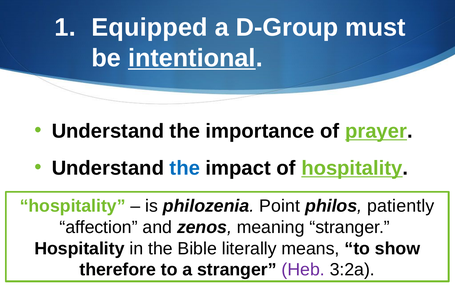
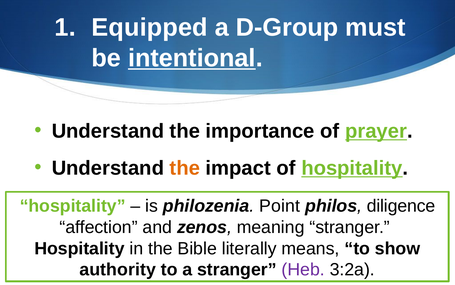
the colour: blue -> orange (185, 168)
patiently: patiently -> diligence (401, 205)
therefore: therefore -> authority (118, 269)
